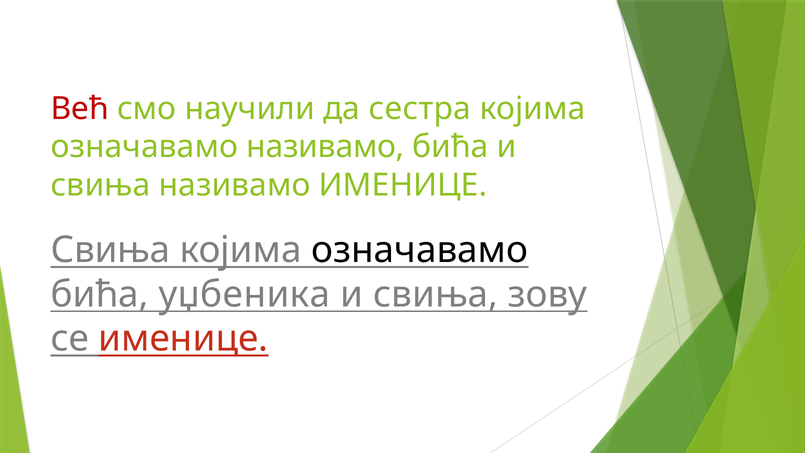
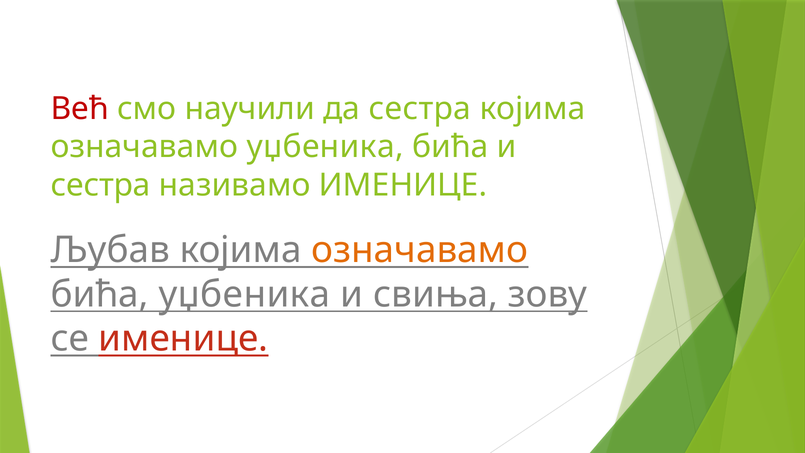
означавамо називамо: називамо -> уџбеника (325, 147)
свиња: свиња -> сестра (101, 185)
Свиња: Свиња -> Љубав (110, 250)
означавамо colour: black -> orange (420, 250)
